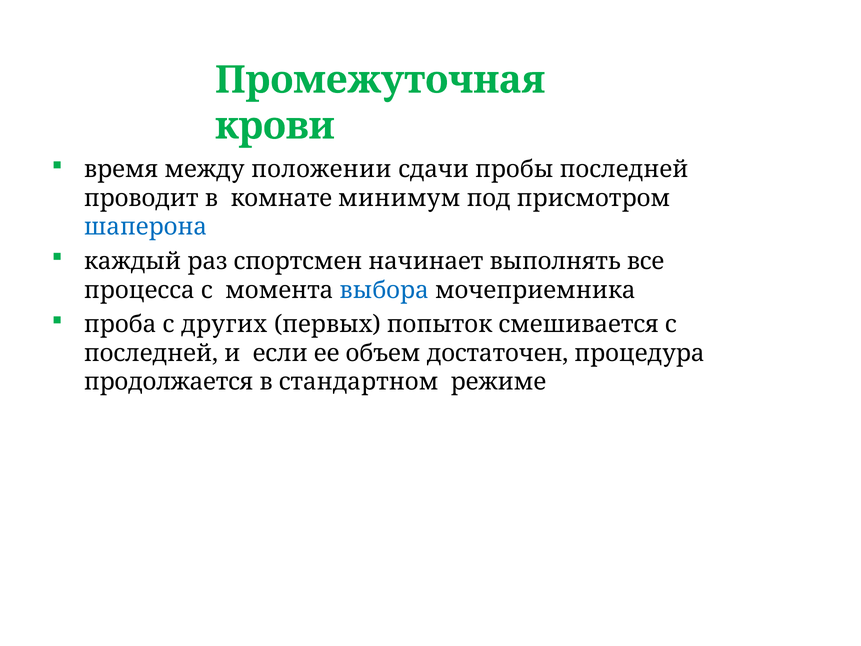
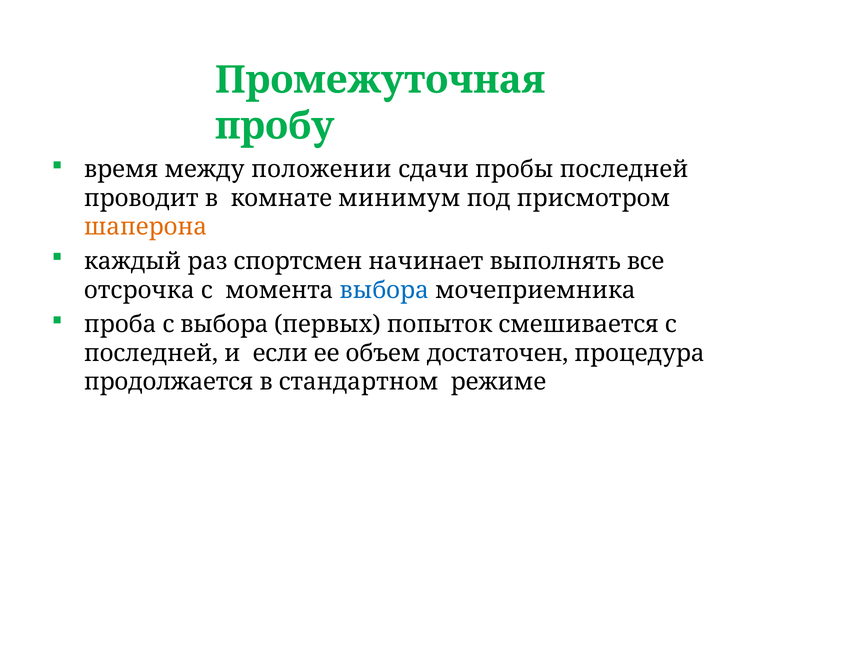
крови: крови -> пробу (275, 126)
шаперона colour: blue -> orange (146, 227)
процесса: процесса -> отсрочка (139, 290)
с других: других -> выбора (224, 324)
